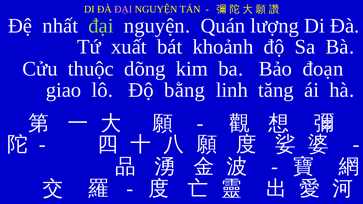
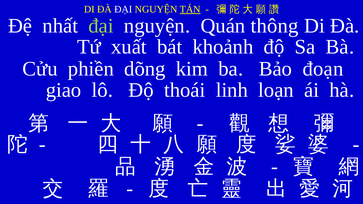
ĐẠI colour: pink -> white (123, 9)
TÁN underline: none -> present (190, 9)
lượng: lượng -> thông (275, 26)
thuộc: thuộc -> phiền (91, 69)
bằng: bằng -> thoái (185, 90)
tăng: tăng -> loạn (276, 90)
